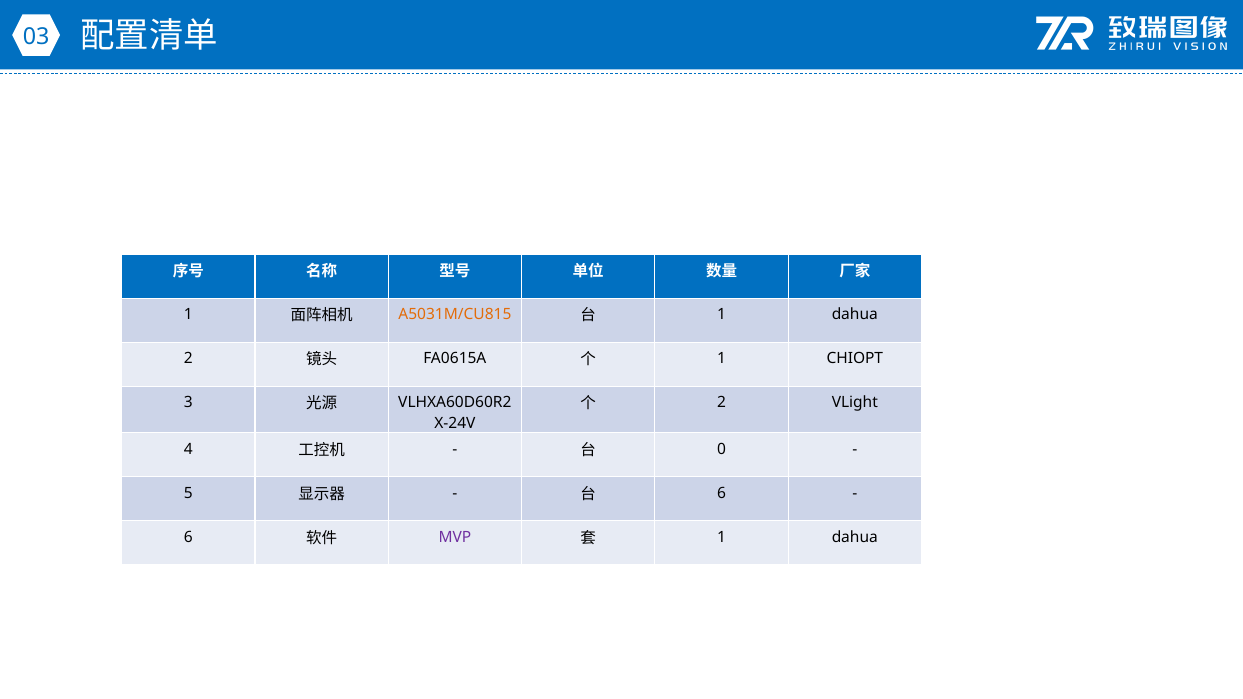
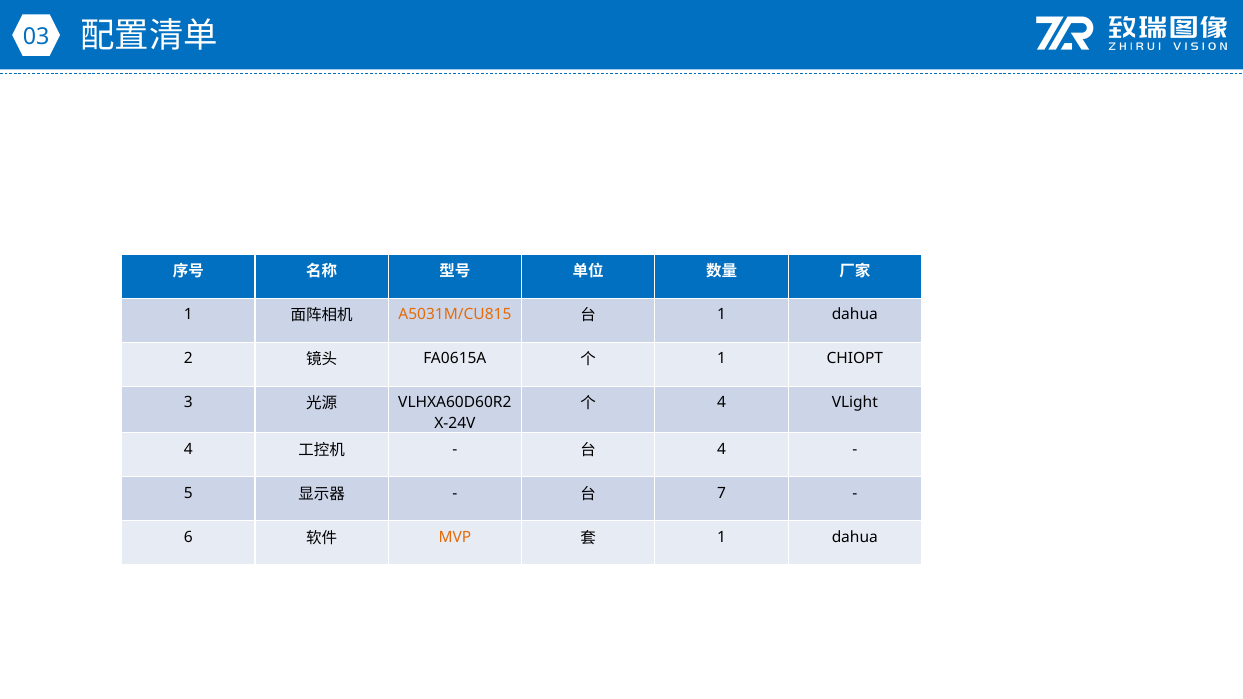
2: 2 -> 4 (722, 402)
0: 0 -> 4 (722, 449)
6: 6 -> 7 (722, 493)
MVP colour: purple -> orange (455, 537)
